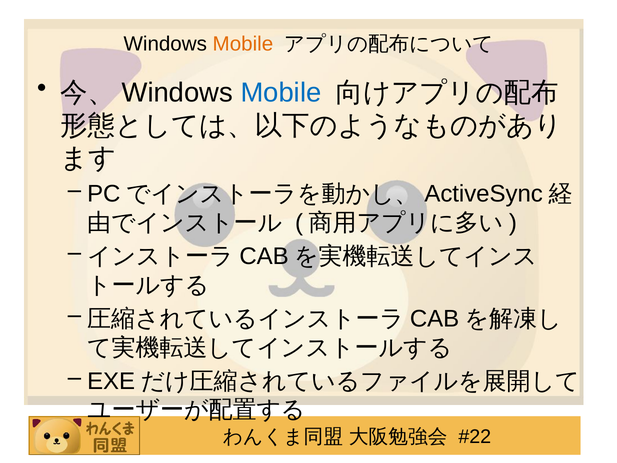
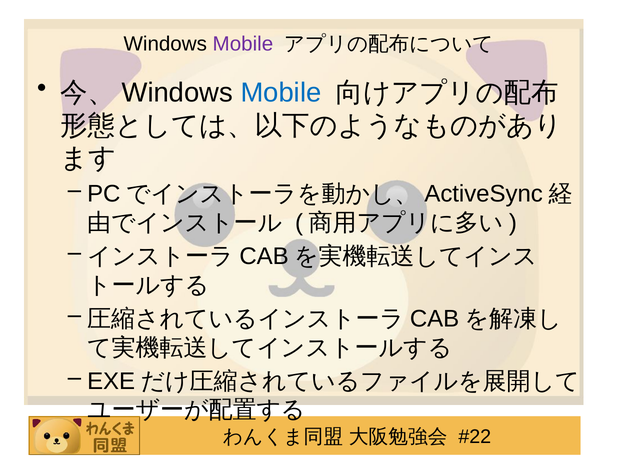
Mobile colour: orange -> purple (243, 44)
